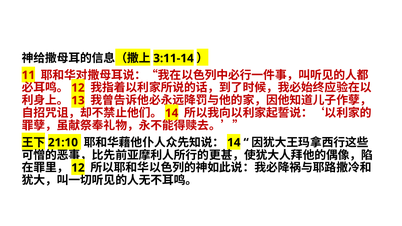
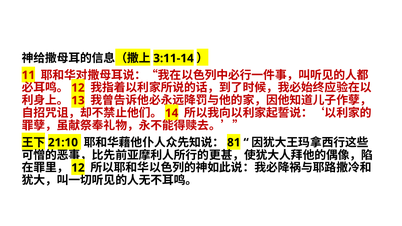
14: 14 -> 81 (234, 143)
